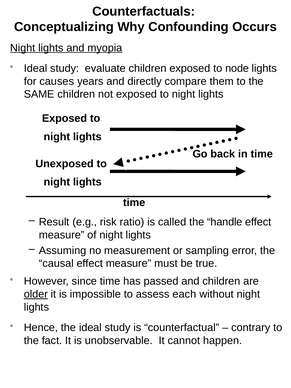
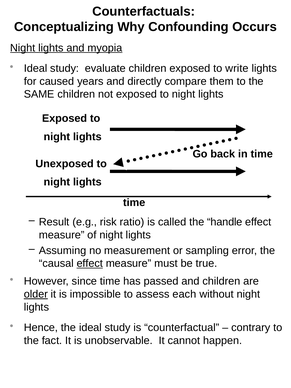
node: node -> write (237, 68)
causes: causes -> caused (57, 81)
effect underline: none -> present (90, 263)
